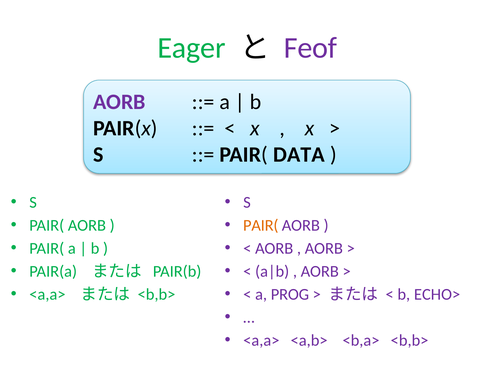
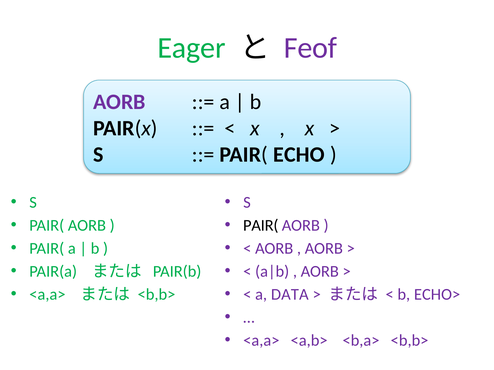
DATA: DATA -> ECHO (299, 155)
PAIR( colour: orange -> black (261, 226)
PROG: PROG -> DATA (290, 295)
